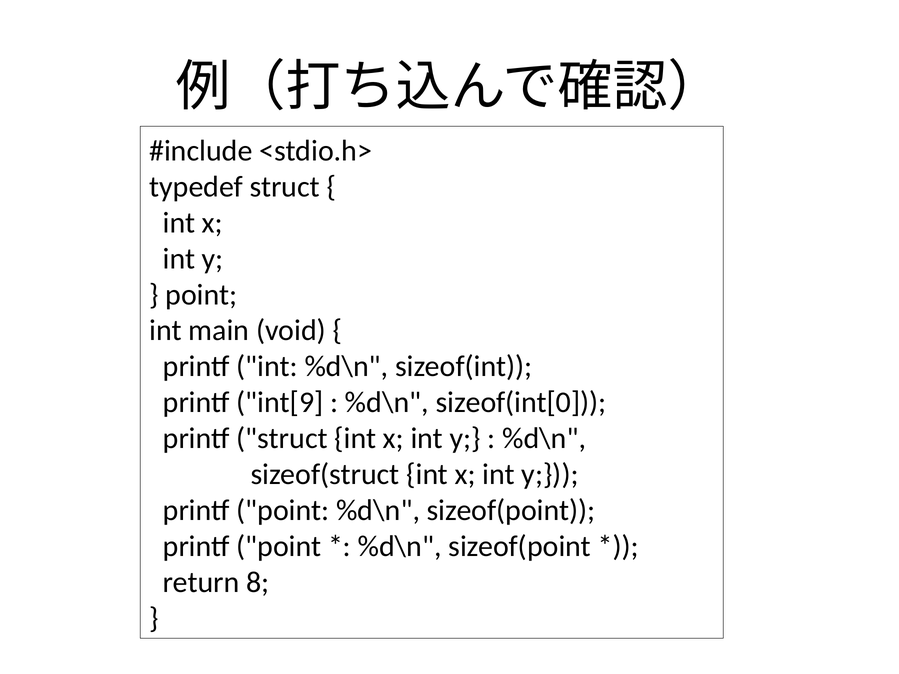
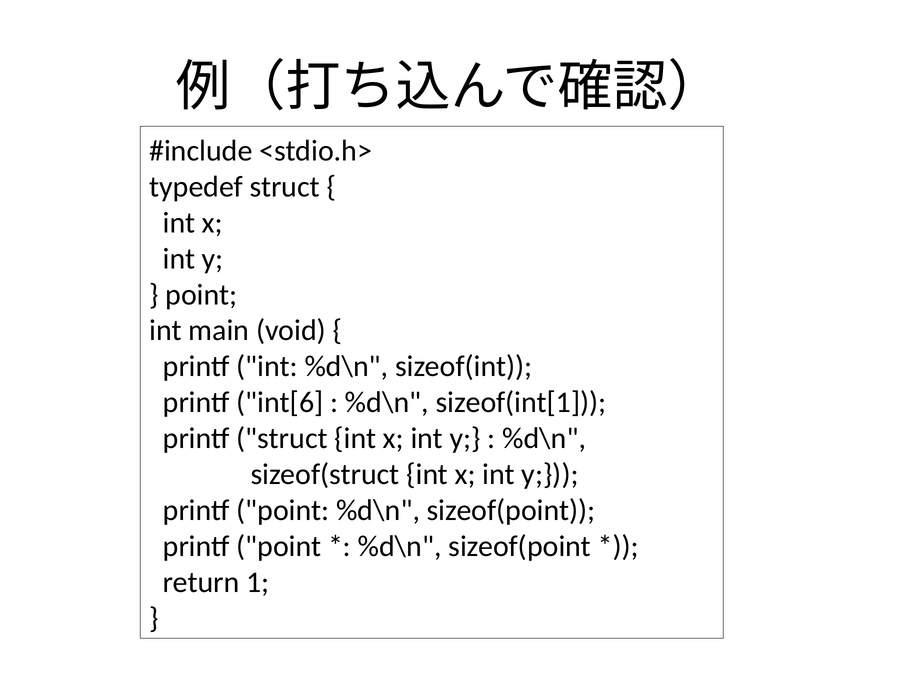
int[9: int[9 -> int[6 (280, 403)
sizeof(int[0: sizeof(int[0 -> sizeof(int[1 (521, 403)
8: 8 -> 1 (258, 582)
